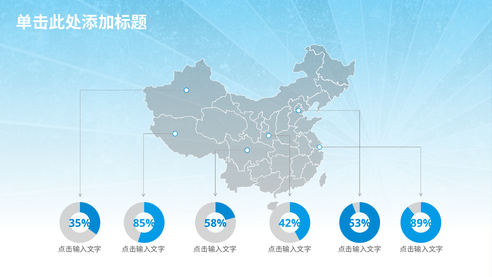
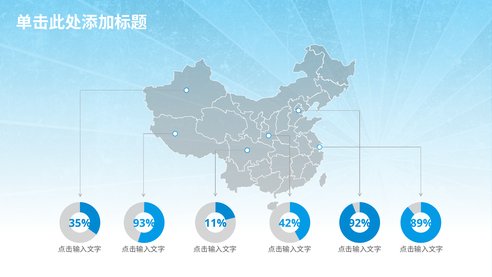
85%: 85% -> 93% (144, 223)
58%: 58% -> 11% (215, 223)
53%: 53% -> 92% (360, 223)
